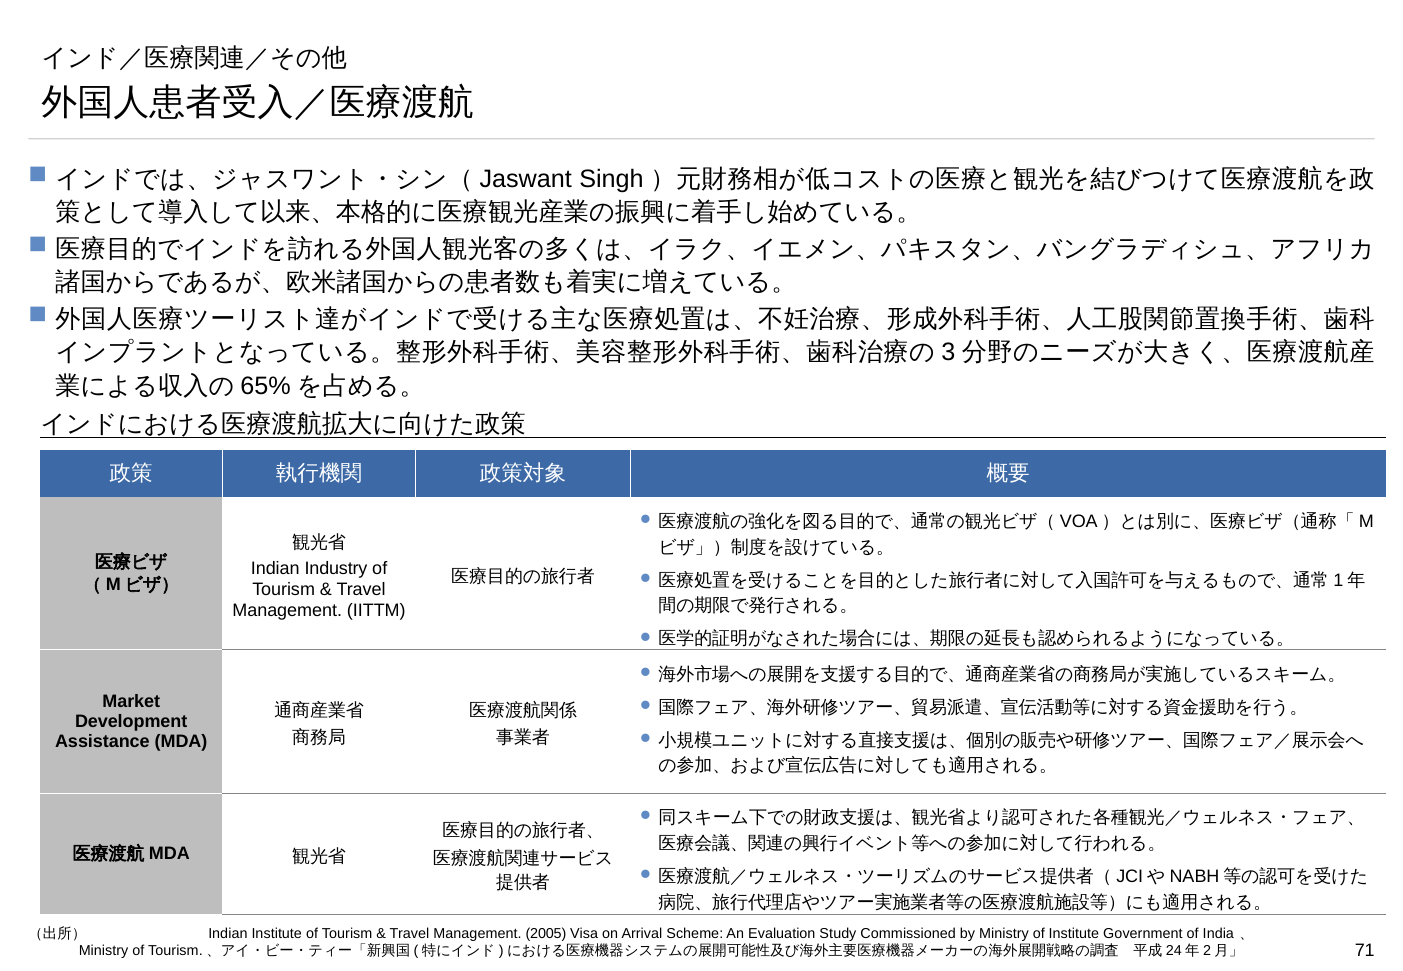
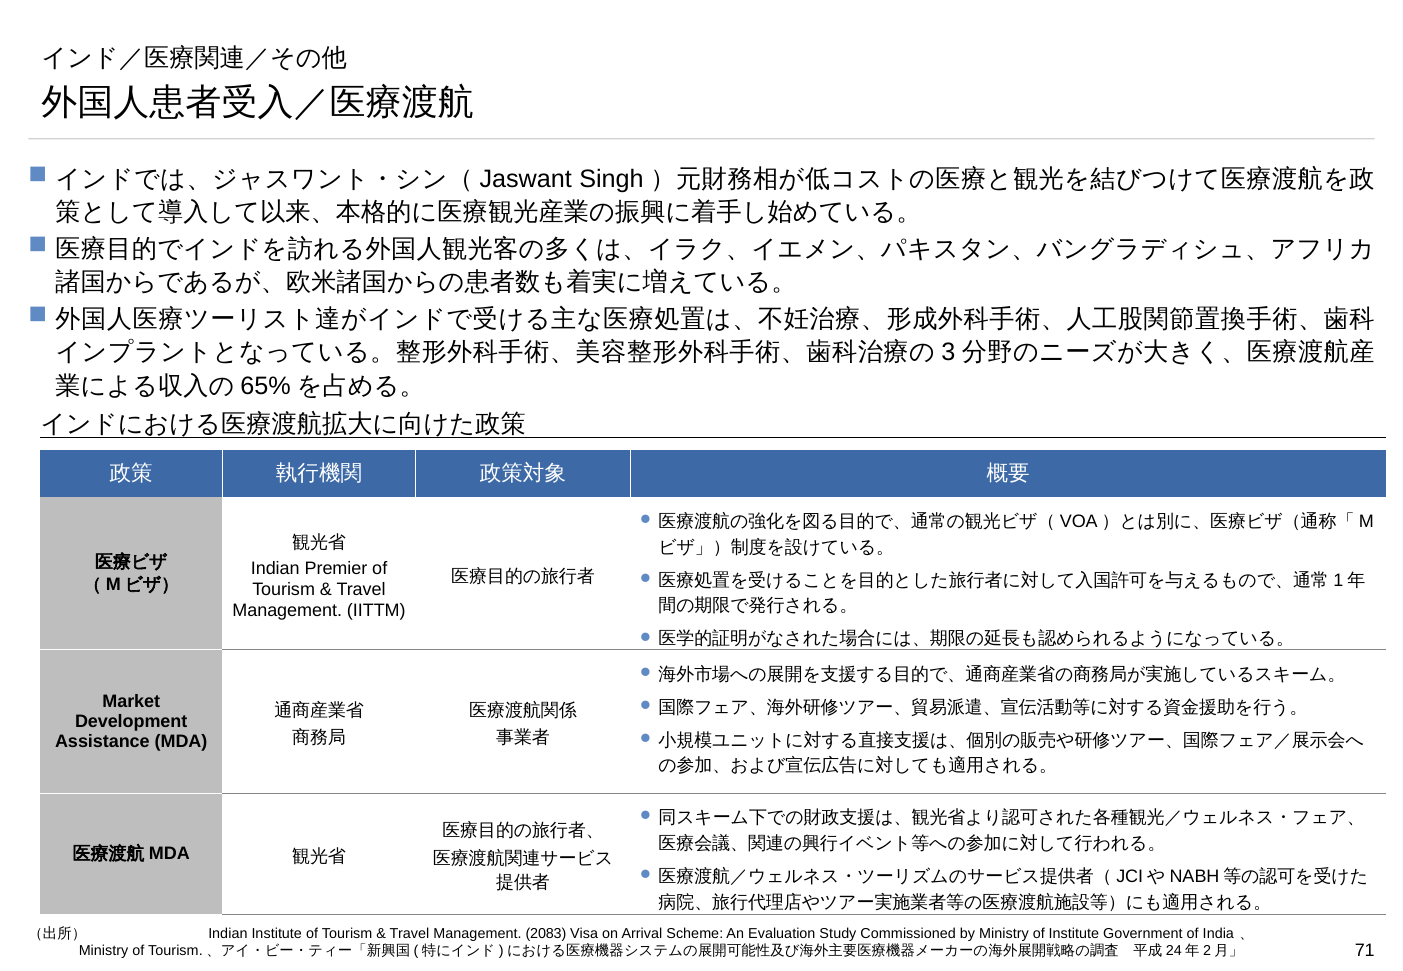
Industry: Industry -> Premier (336, 569)
2005: 2005 -> 2083 (546, 934)
